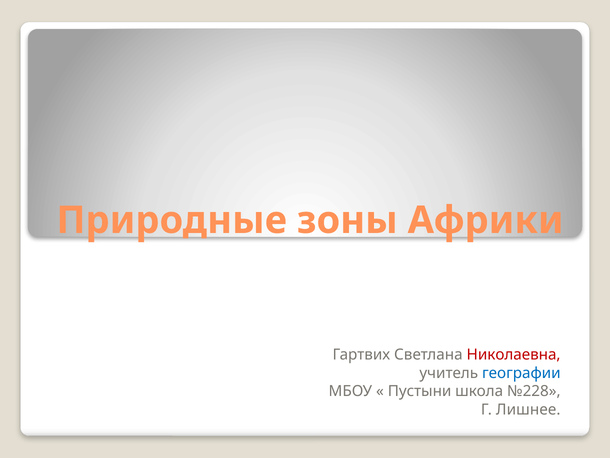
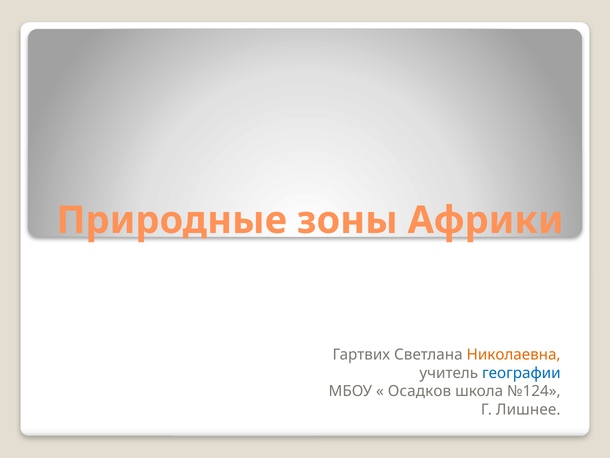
Николаевна colour: red -> orange (514, 354)
Пустыни: Пустыни -> Осадков (420, 391)
№228: №228 -> №124 (534, 391)
